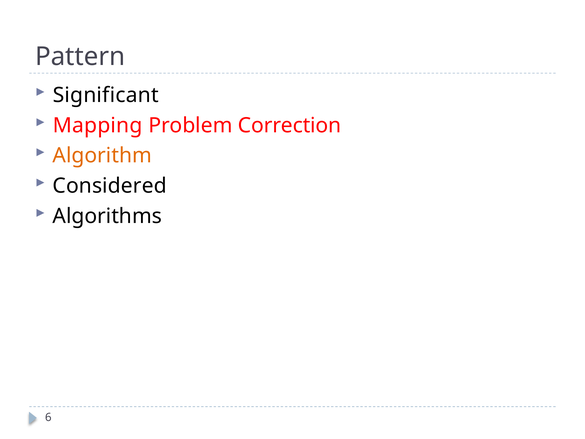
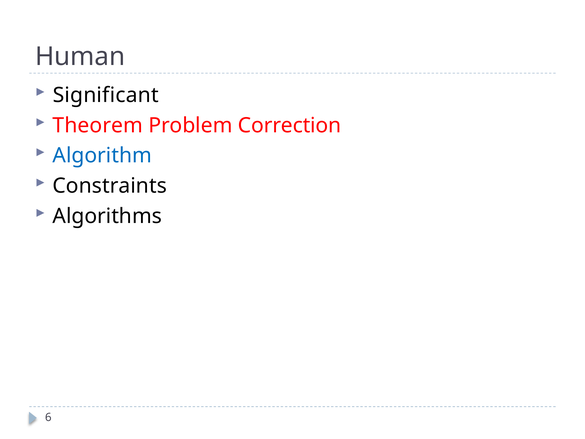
Pattern: Pattern -> Human (80, 56)
Mapping: Mapping -> Theorem (98, 125)
Algorithm colour: orange -> blue (102, 156)
Considered: Considered -> Constraints (110, 186)
